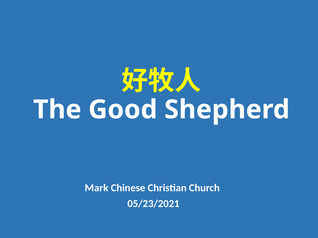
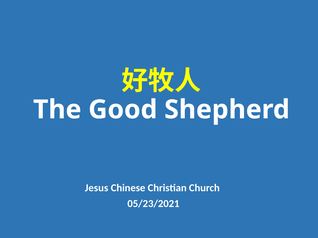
Mark: Mark -> Jesus (97, 188)
